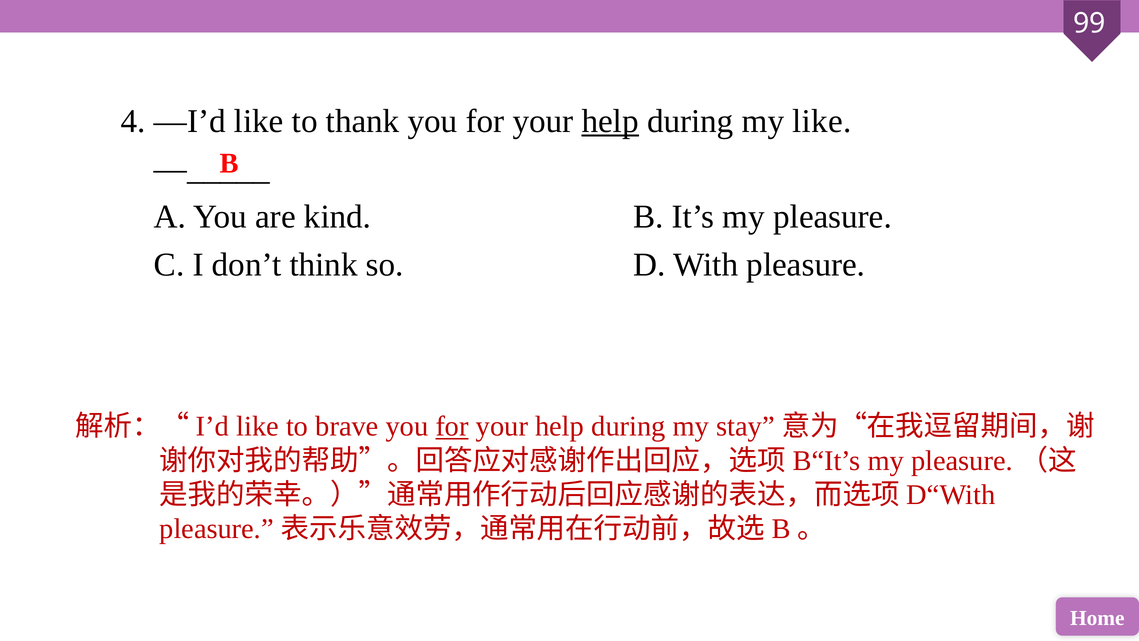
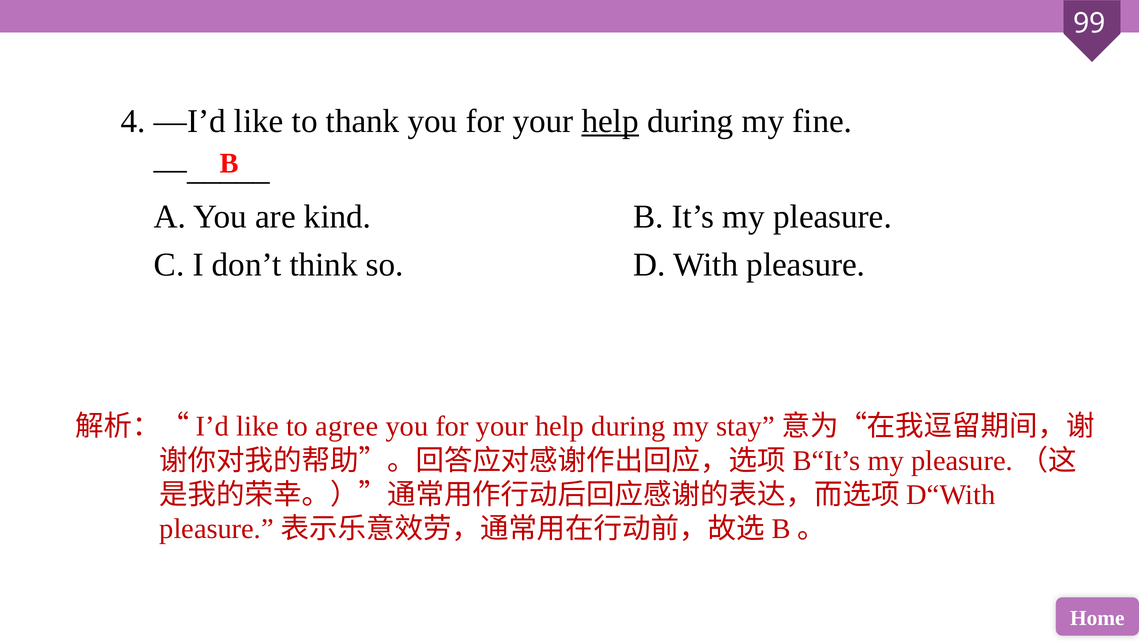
my like: like -> fine (822, 121)
brave: brave -> agree (347, 426)
for underline: present -> none (452, 426)
